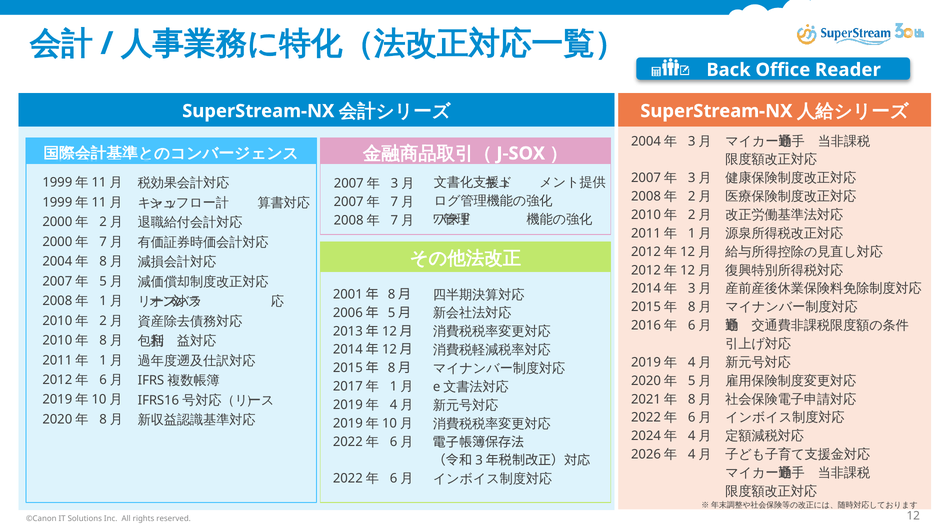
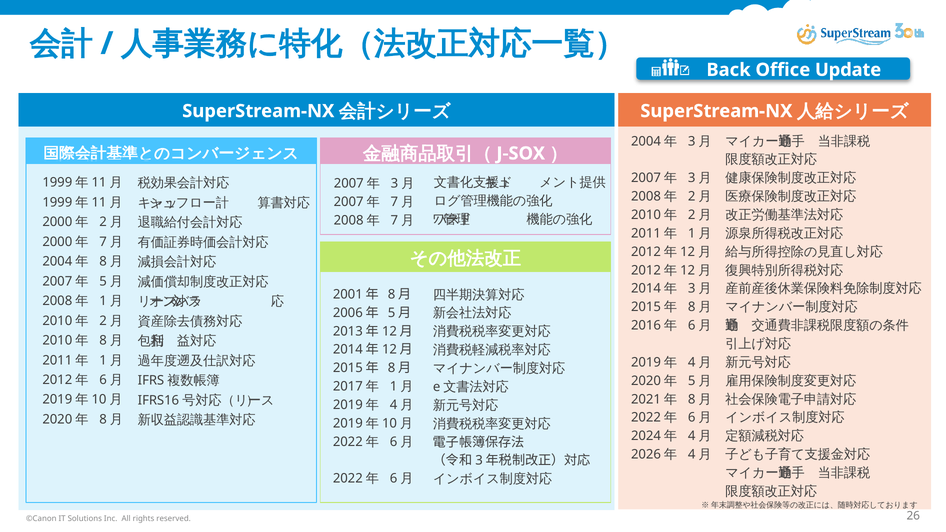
Reader: Reader -> Update (848, 70)
12: 12 -> 26 (913, 516)
